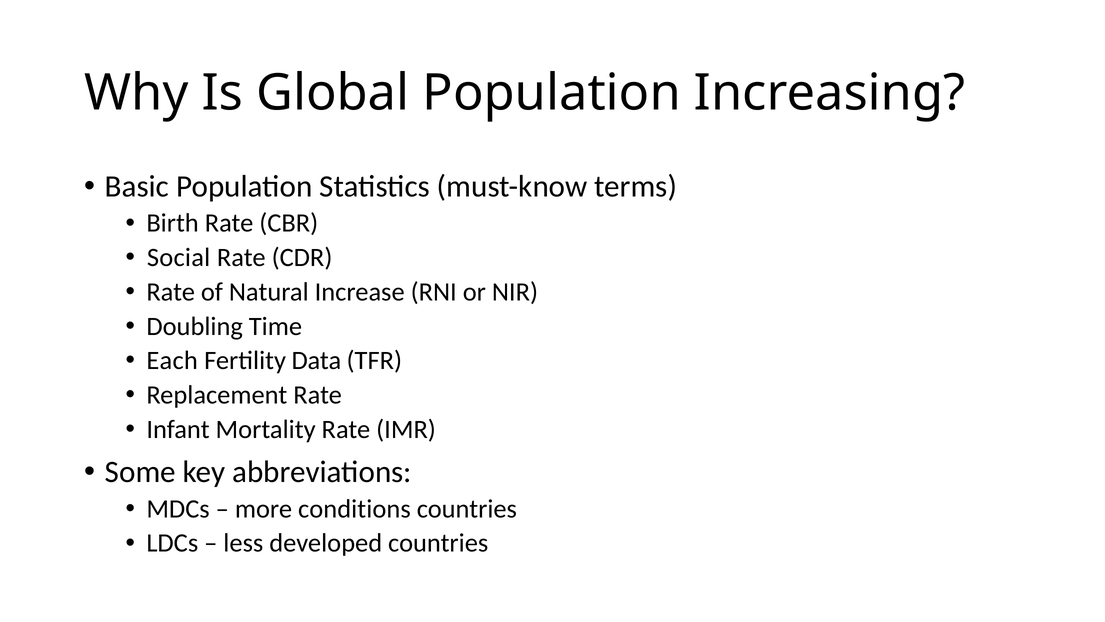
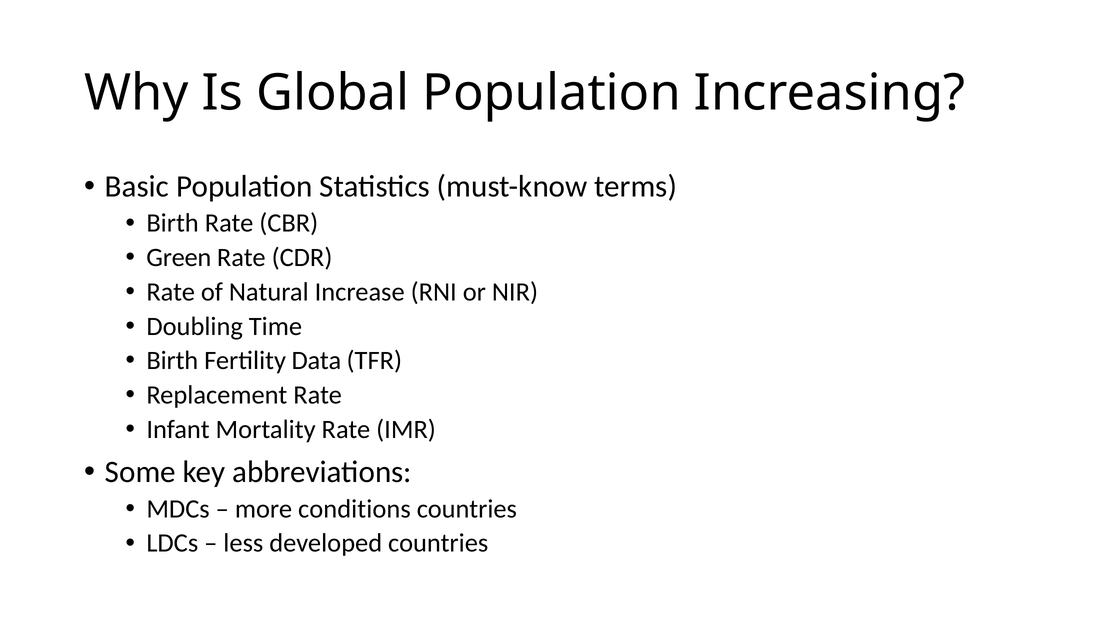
Social: Social -> Green (179, 257)
Each: Each -> Birth (172, 360)
